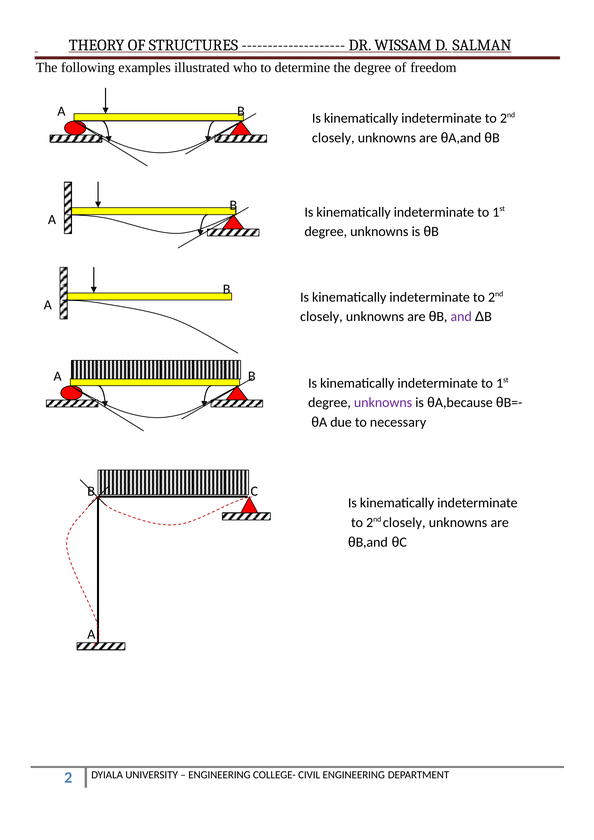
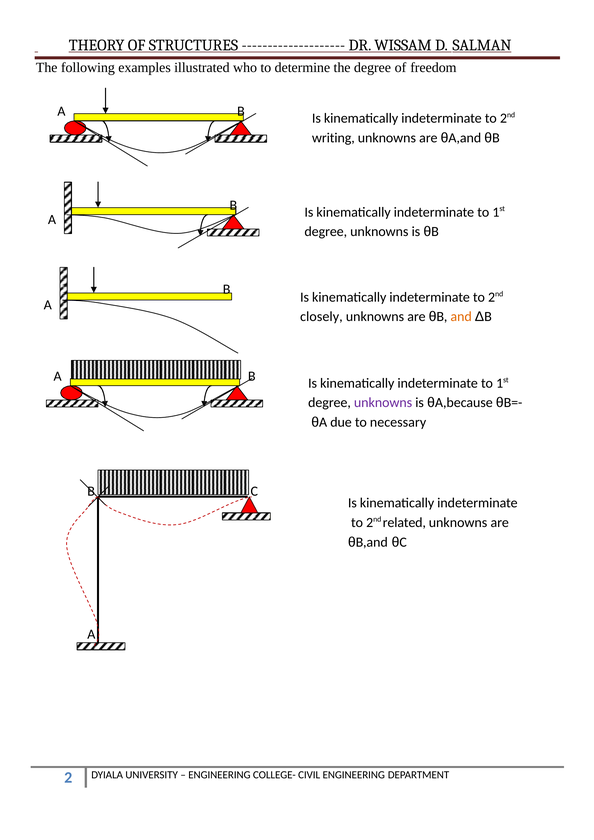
closely: closely -> writing (333, 138)
and colour: purple -> orange (461, 317)
closely: closely -> related (404, 523)
